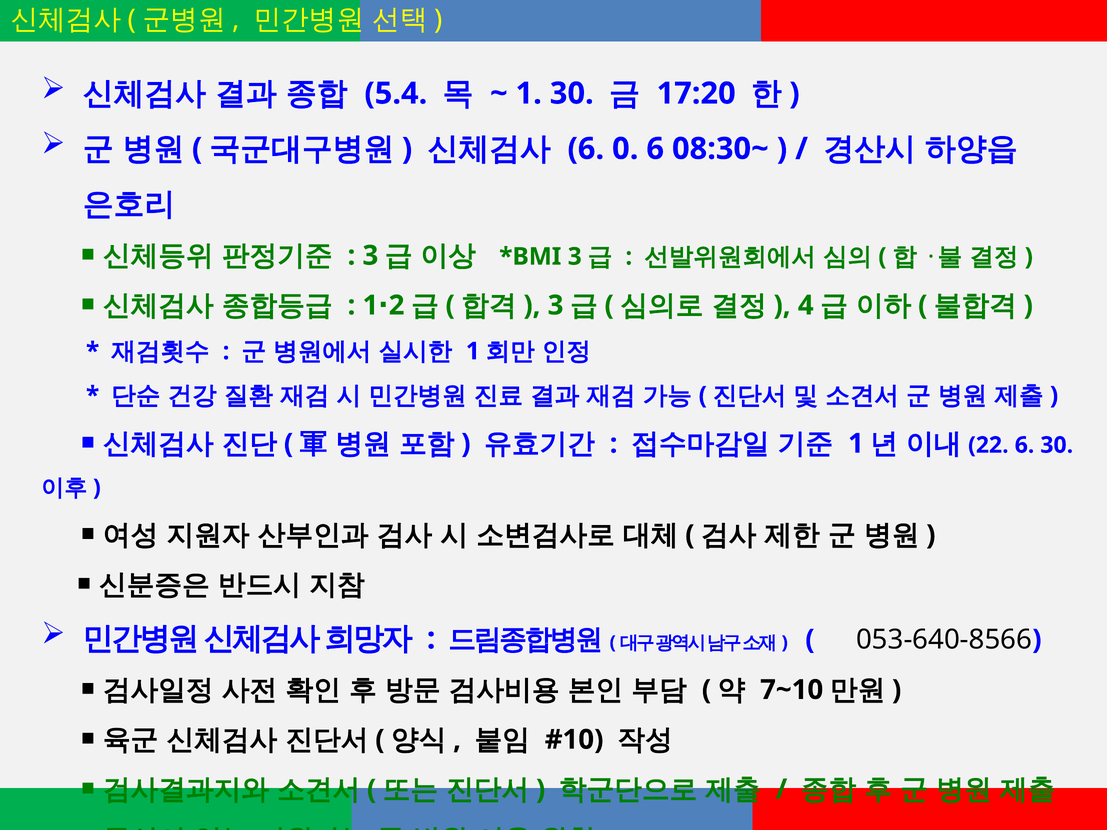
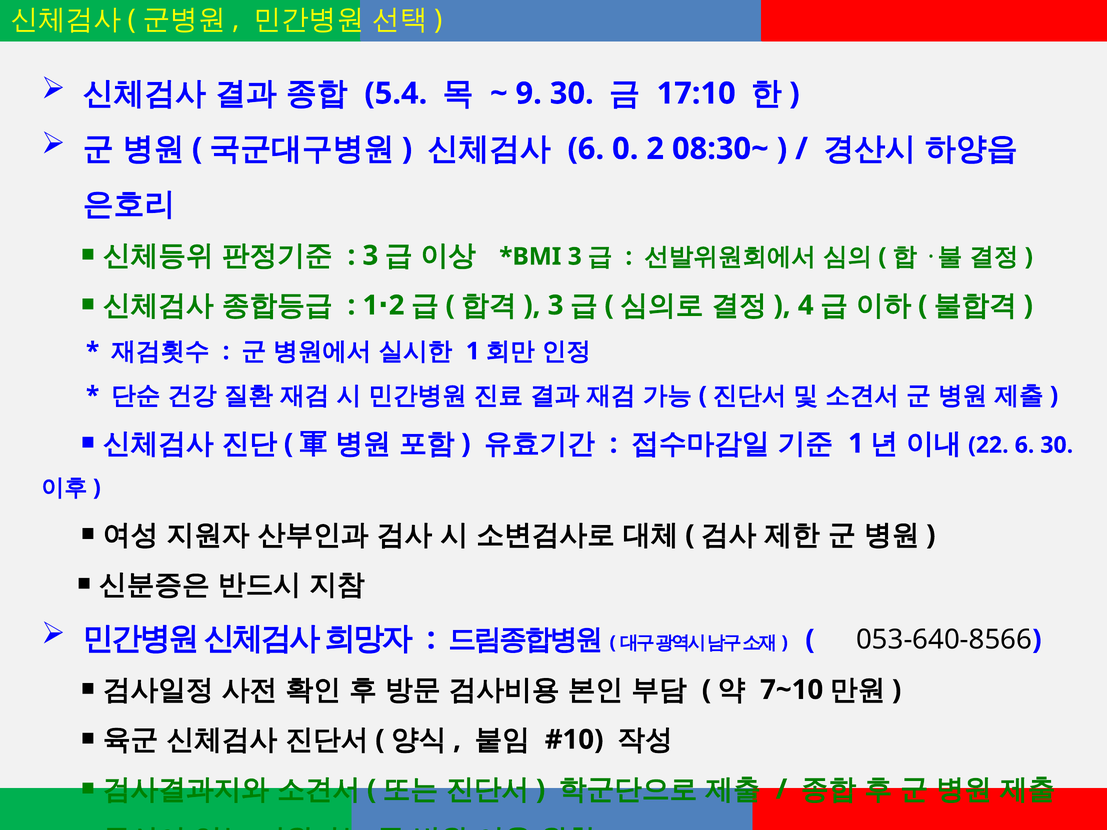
1: 1 -> 9 (529, 93)
17:20: 17:20 -> 17:10 (696, 93)
0 6: 6 -> 2 (655, 149)
